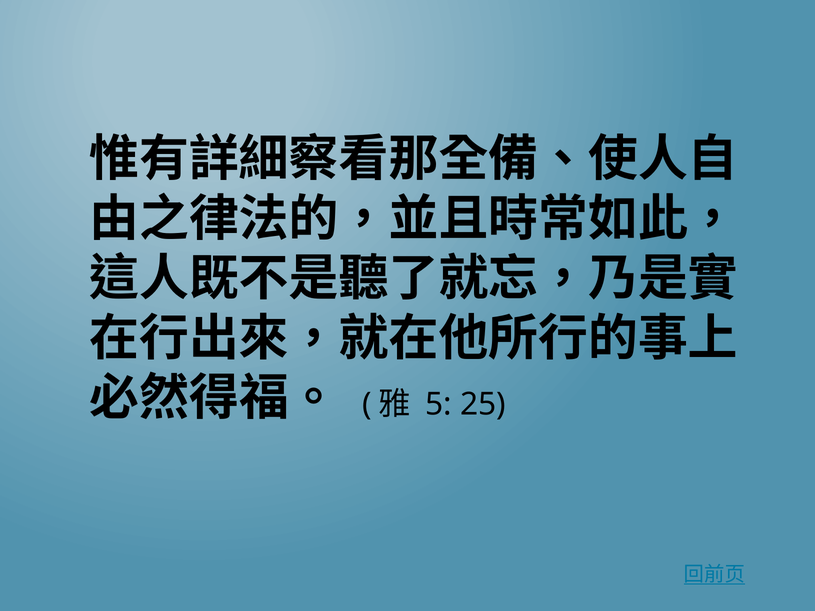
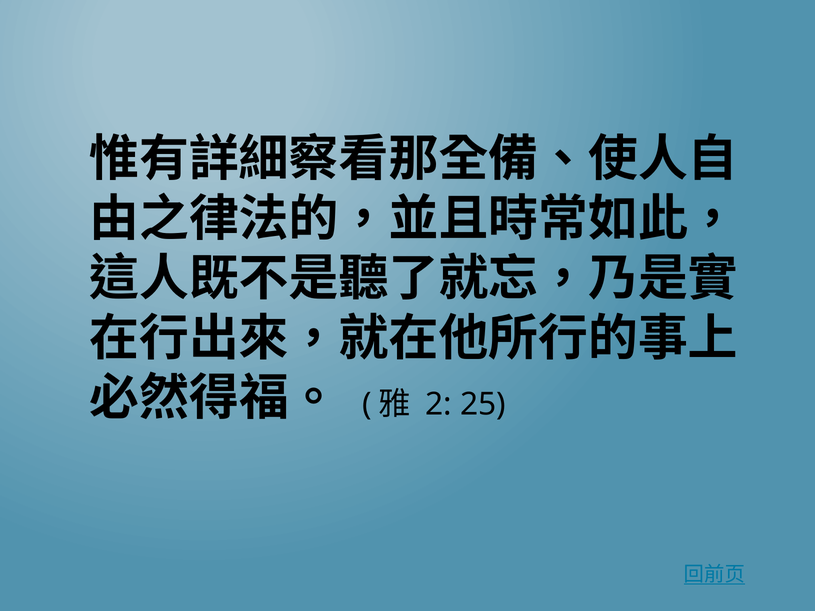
5: 5 -> 2 (439, 405)
